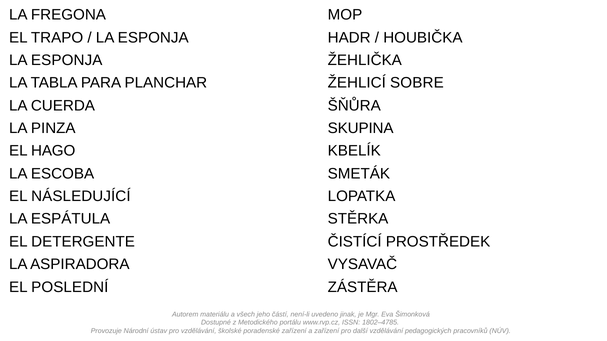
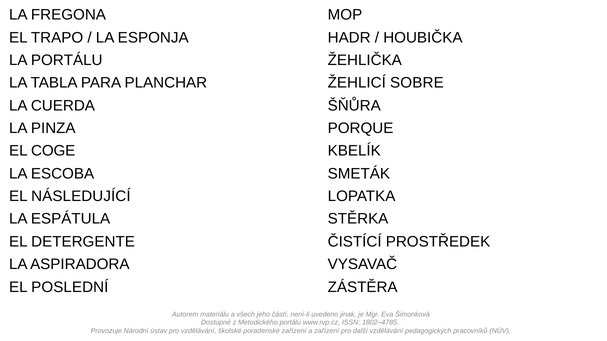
ESPONJA: ESPONJA -> PORTÁLU (67, 60)
SKUPINA: SKUPINA -> PORQUE (361, 128)
HAGO: HAGO -> COGE (53, 151)
